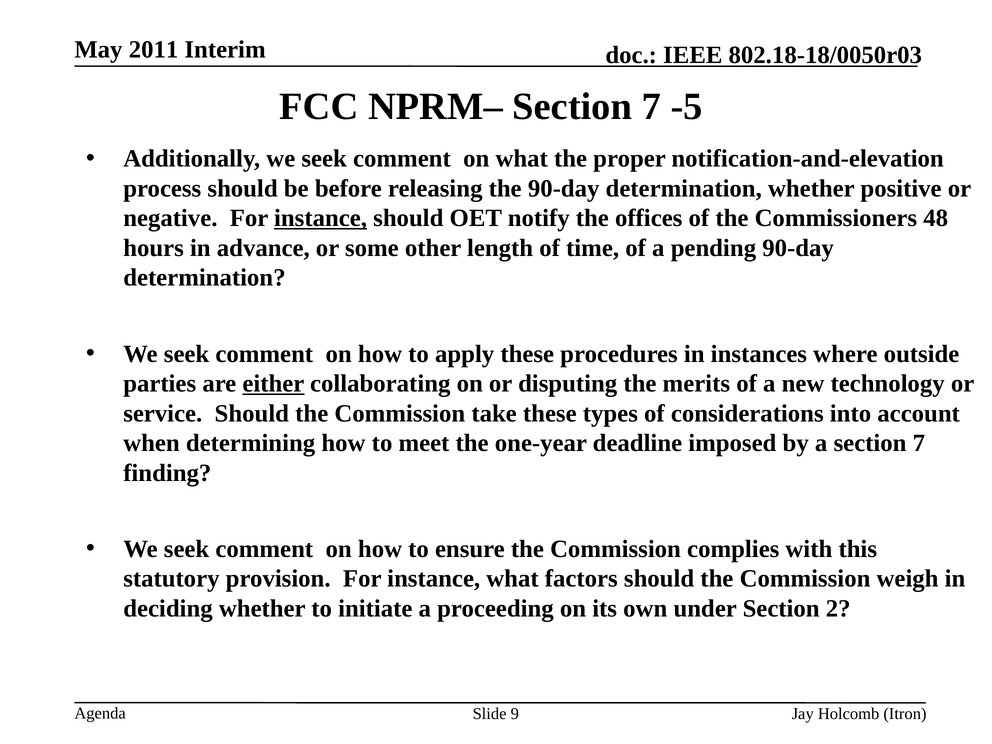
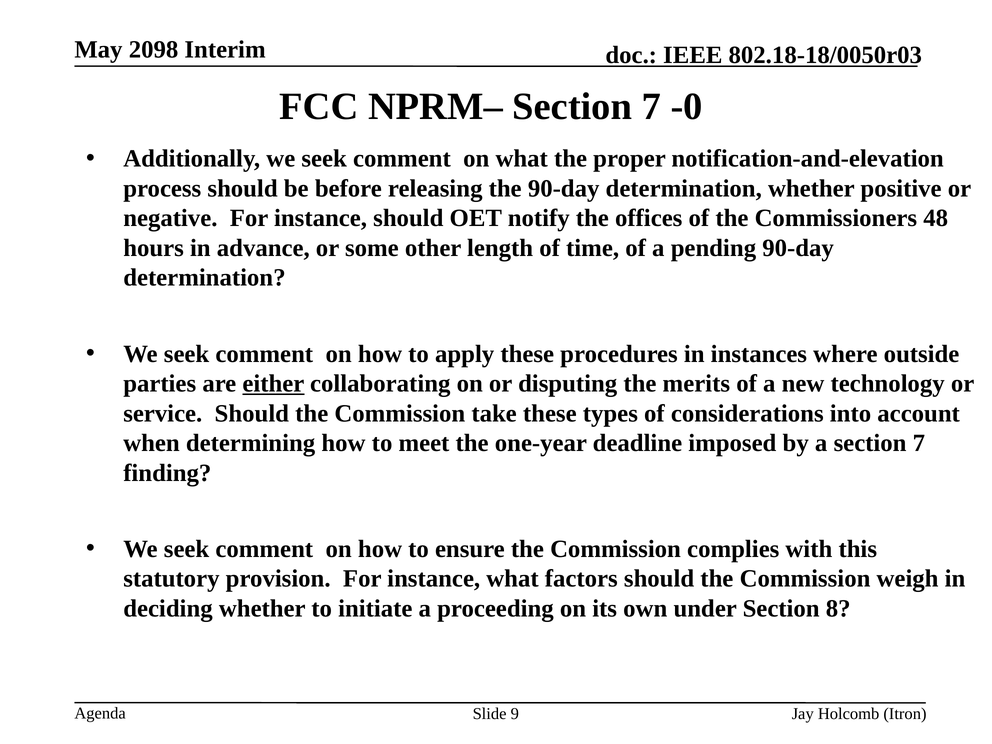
2011: 2011 -> 2098 (154, 50)
-5: -5 -> -0 (687, 106)
instance underline: present -> none (321, 218)
2: 2 -> 8 (838, 608)
